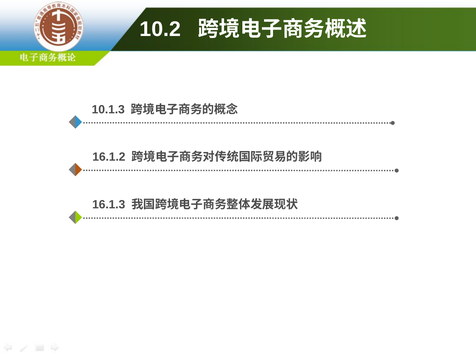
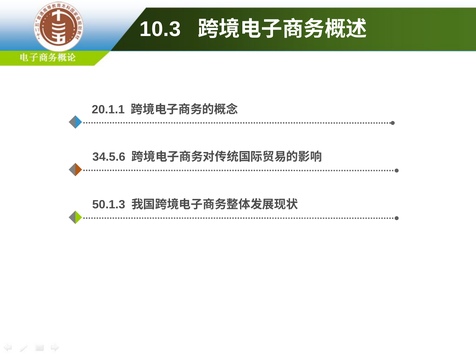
10.2: 10.2 -> 10.3 (160, 29)
10.1.3: 10.1.3 -> 20.1.1 (108, 109)
16.1.2: 16.1.2 -> 34.5.6 (109, 157)
16.1.3: 16.1.3 -> 50.1.3 (109, 205)
